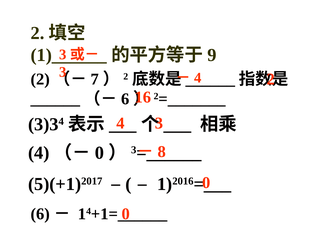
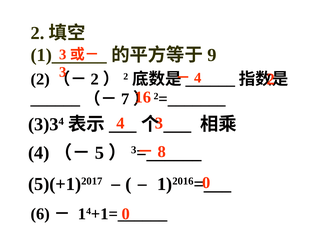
7: 7 -> 2 (95, 79)
6: 6 -> 7 (125, 99)
0: 0 -> 5 (99, 153)
